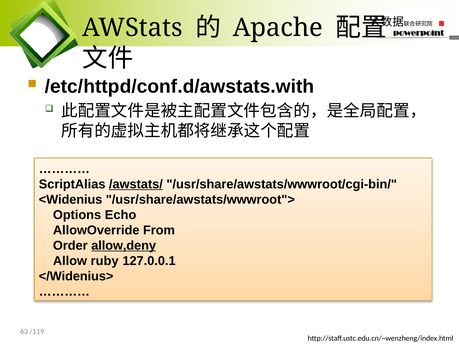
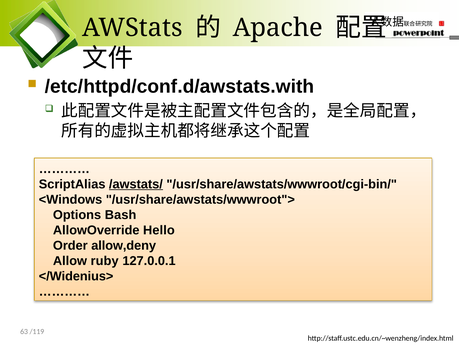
<Widenius: <Widenius -> <Windows (71, 199)
Echo: Echo -> Bash (121, 214)
From: From -> Hello (159, 230)
allow,deny underline: present -> none (124, 245)
